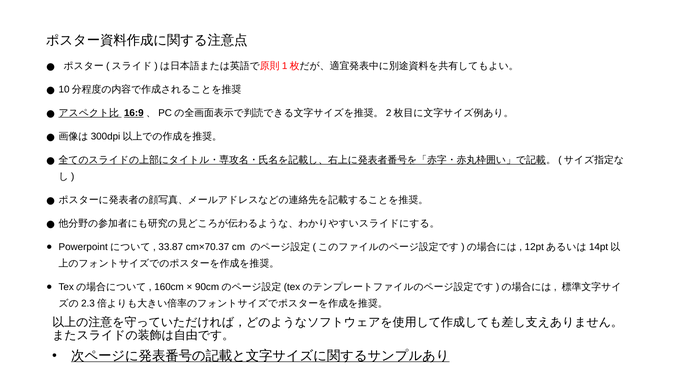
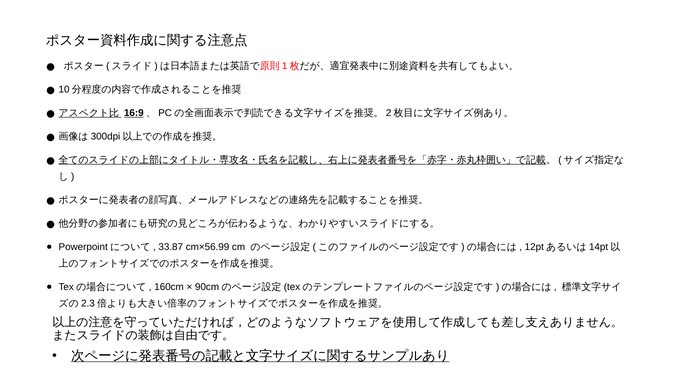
cm×70.37: cm×70.37 -> cm×56.99 (208, 247)
